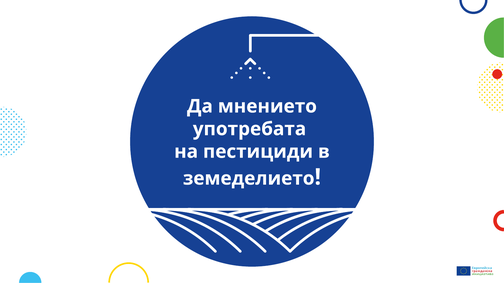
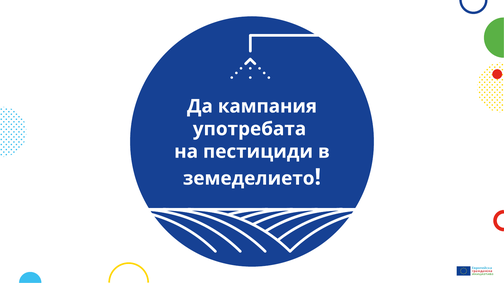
мнението: мнението -> кампания (267, 107)
